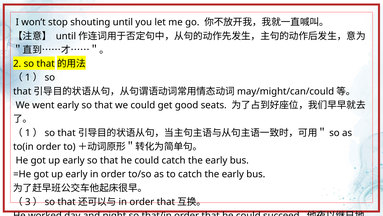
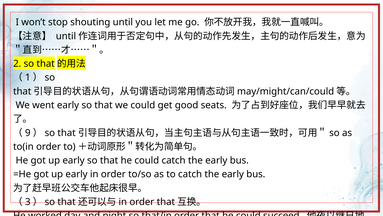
1: 1 -> 9 (28, 133)
